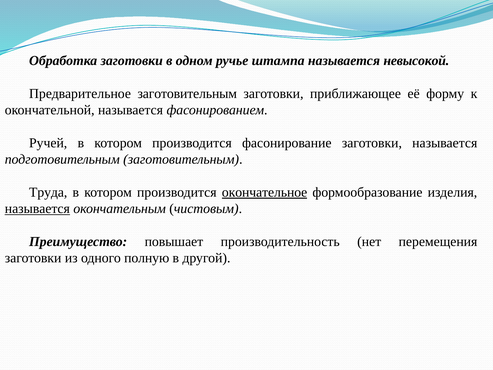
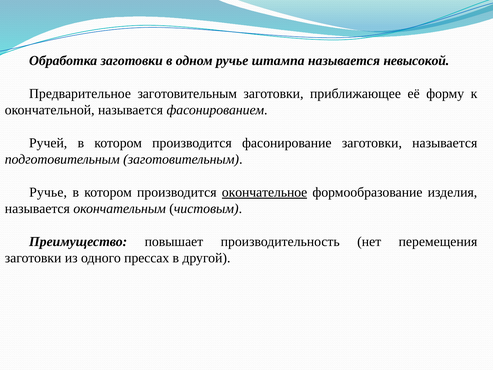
Труда: Труда -> Ручье (48, 192)
называется underline: present -> none (37, 209)
полную: полную -> прессах (147, 258)
